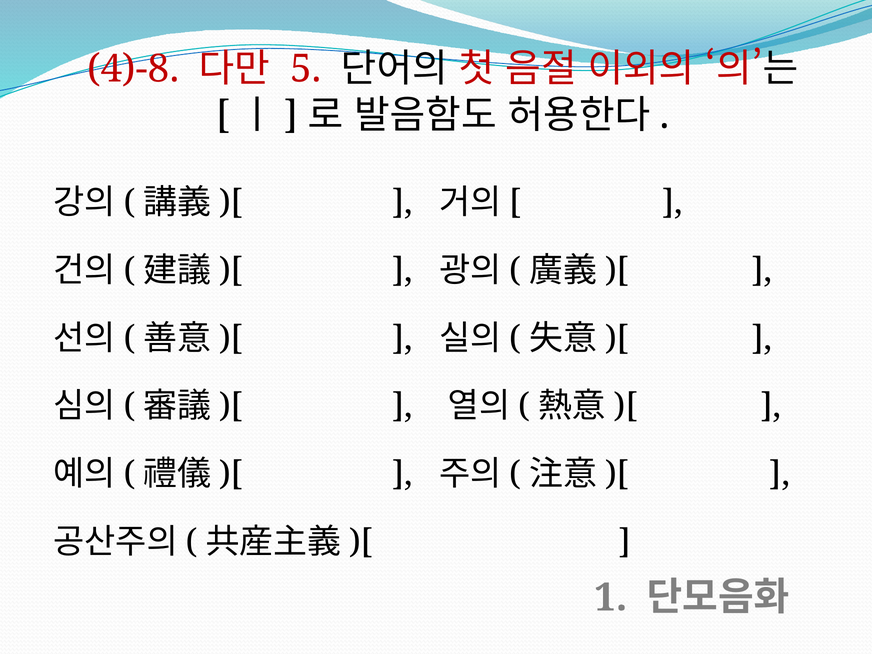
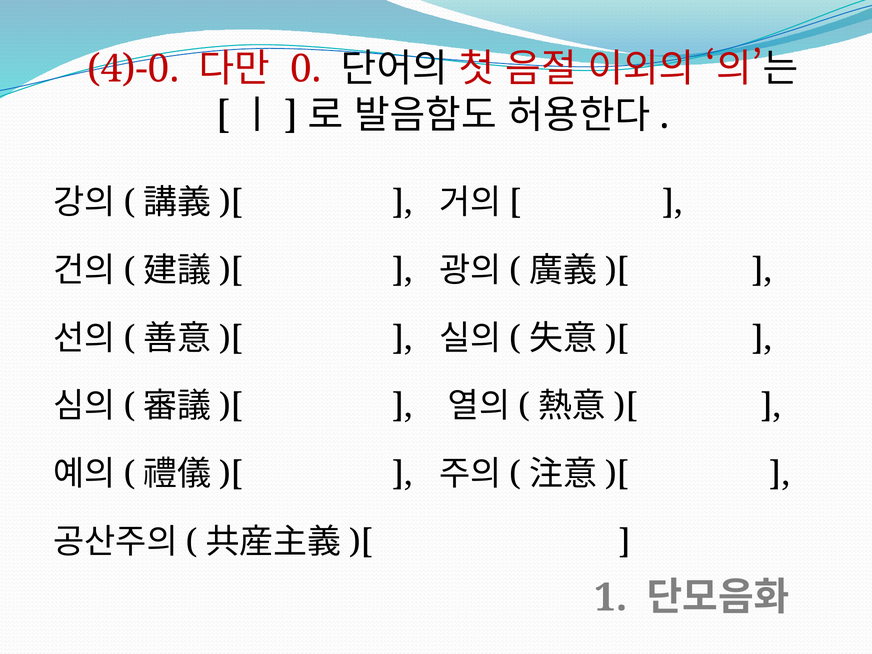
4)-8: 4)-8 -> 4)-0 (133, 69)
5: 5 -> 0 (306, 69)
